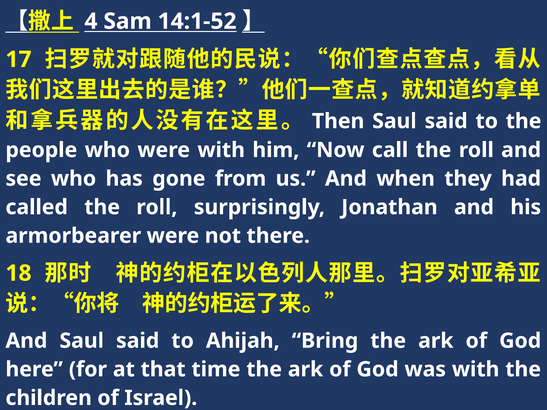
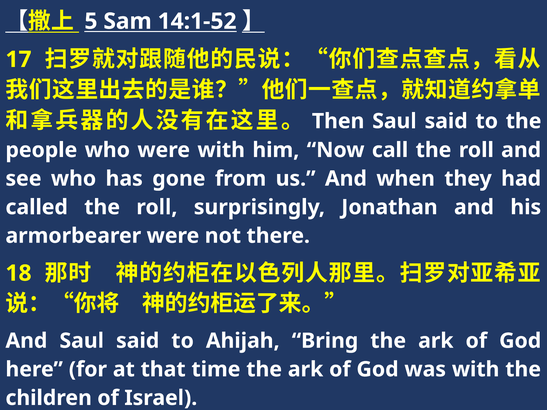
4: 4 -> 5 (91, 21)
